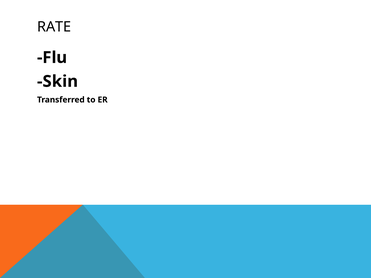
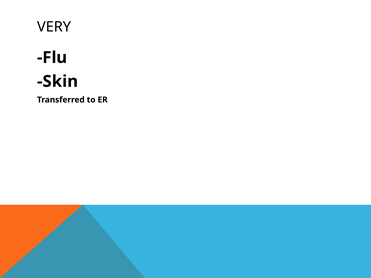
RATE: RATE -> VERY (54, 27)
